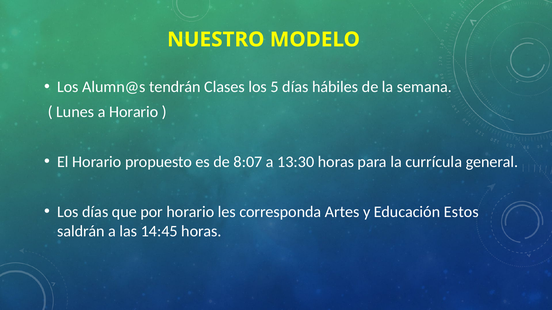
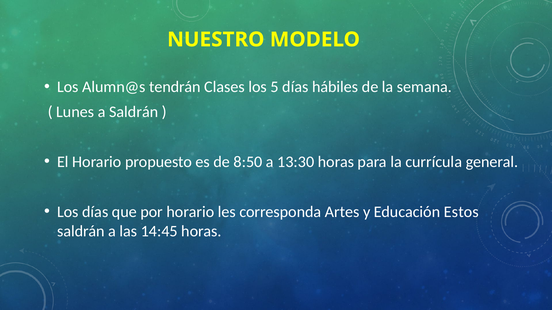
a Horario: Horario -> Saldrán (134, 112)
8:07: 8:07 -> 8:50 (248, 162)
